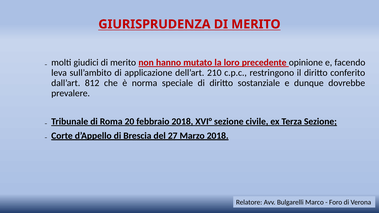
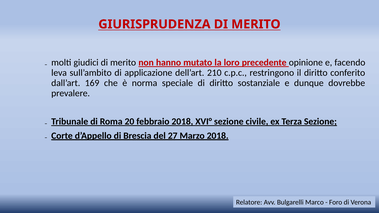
812: 812 -> 169 (92, 83)
